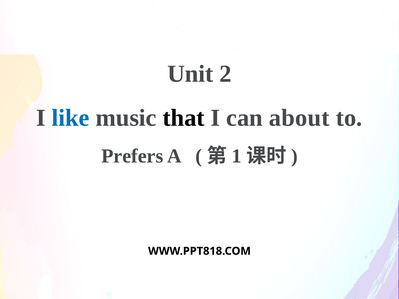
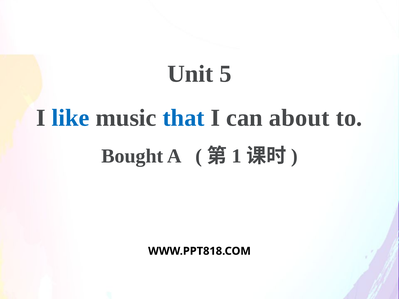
2: 2 -> 5 (226, 74)
that colour: black -> blue (184, 118)
Prefers: Prefers -> Bought (132, 156)
